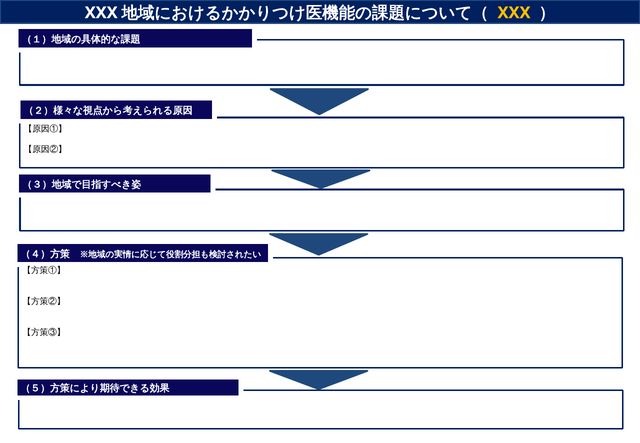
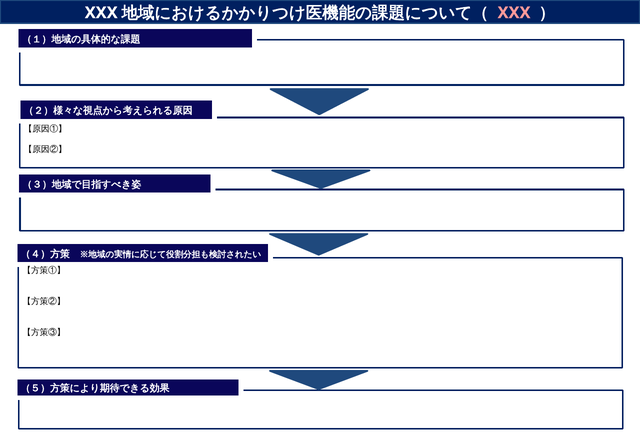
XXX colour: yellow -> pink (514, 13)
